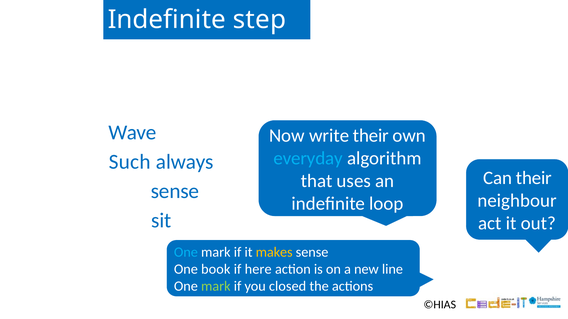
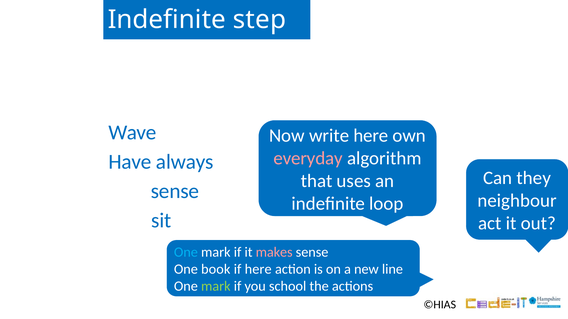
write their: their -> here (371, 136)
everyday colour: light blue -> pink (308, 158)
Such: Such -> Have (130, 162)
Can their: their -> they (534, 178)
makes colour: yellow -> pink (274, 253)
closed: closed -> school (288, 287)
